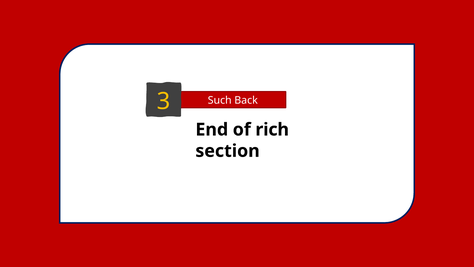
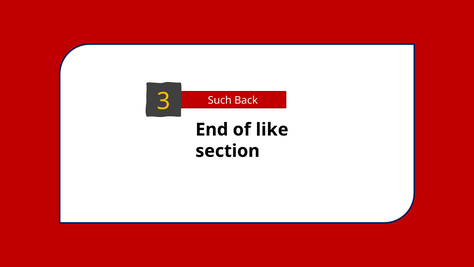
rich: rich -> like (272, 129)
